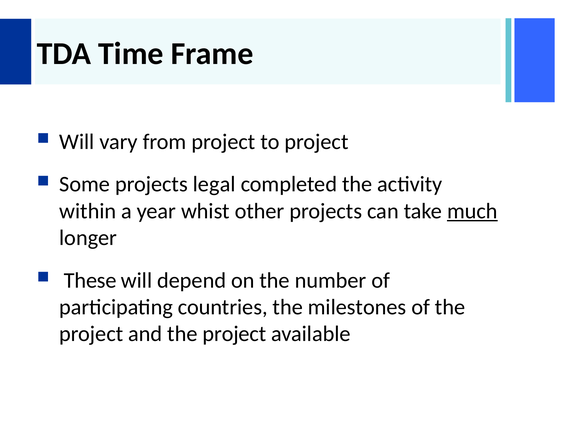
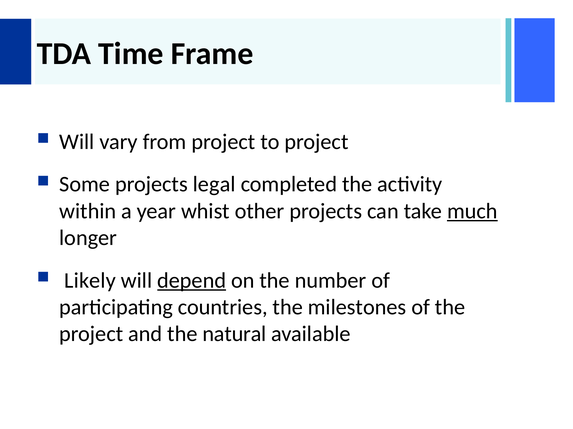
These: These -> Likely (90, 281)
depend underline: none -> present (192, 281)
and the project: project -> natural (234, 334)
